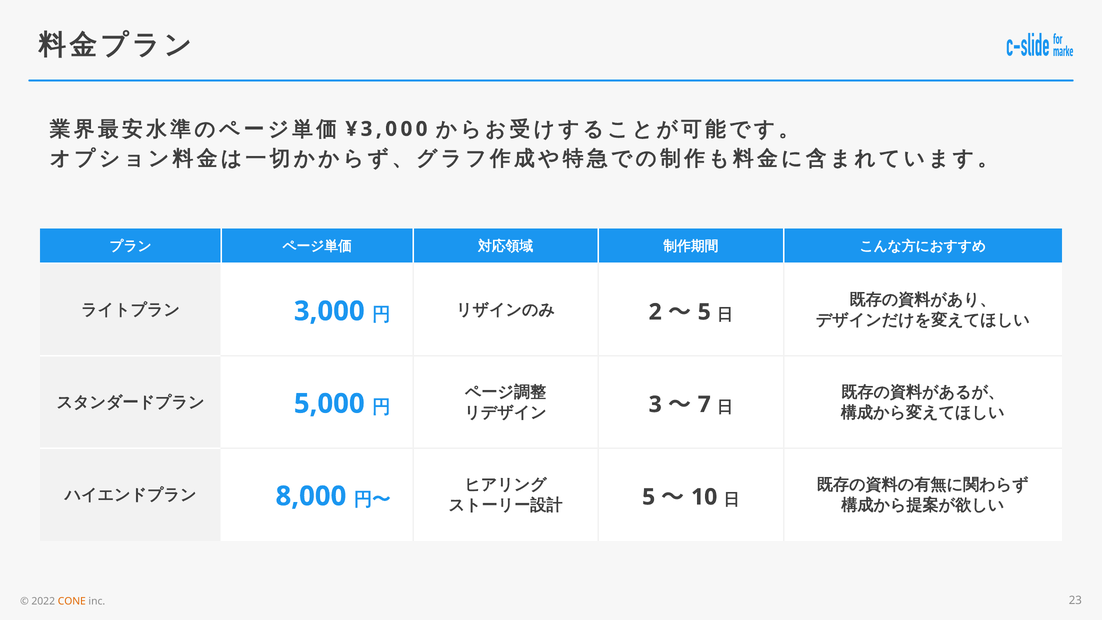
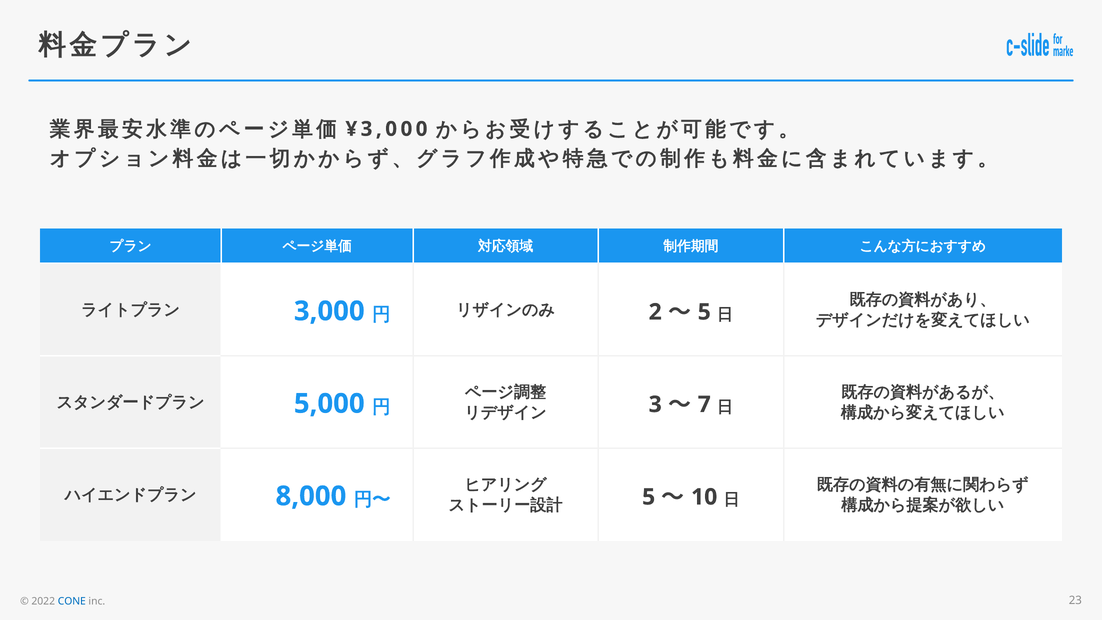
CONE colour: orange -> blue (72, 601)
